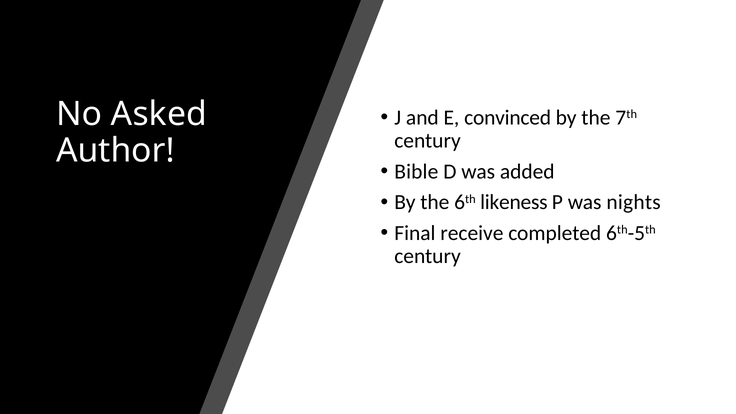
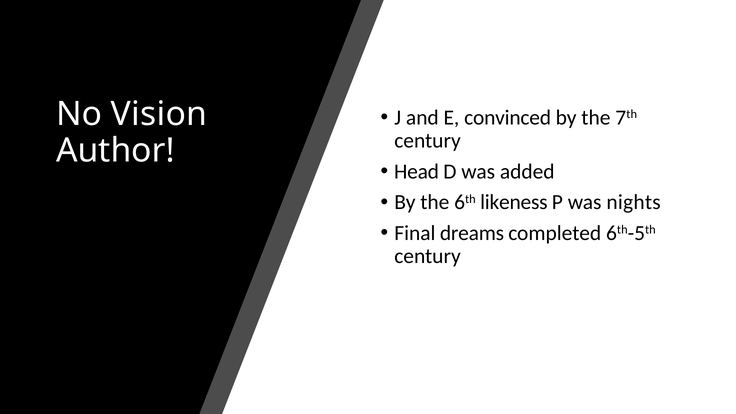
Asked: Asked -> Vision (159, 114)
Bible: Bible -> Head (417, 172)
receive: receive -> dreams (472, 233)
